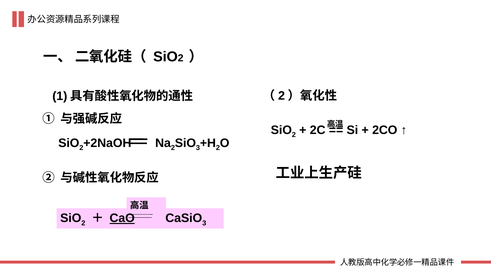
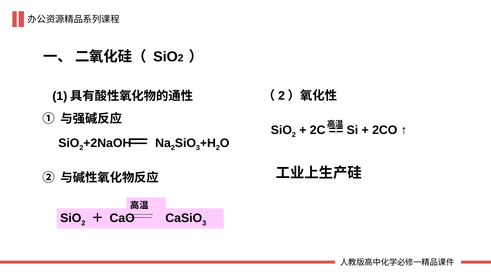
CaO underline: present -> none (122, 218)
